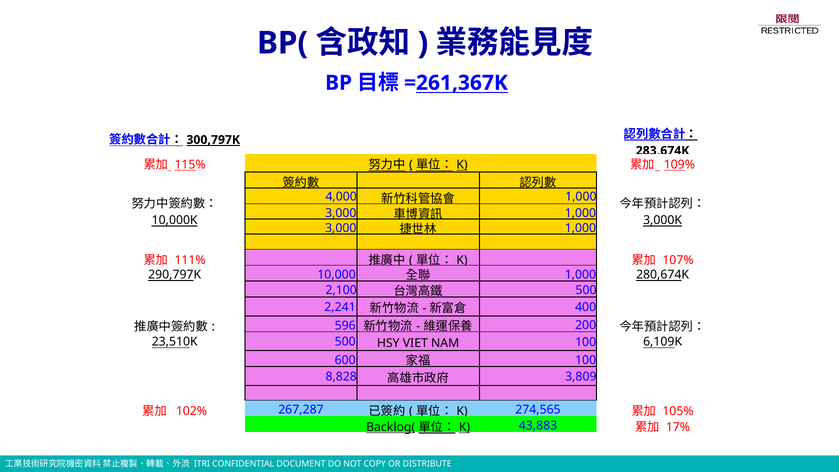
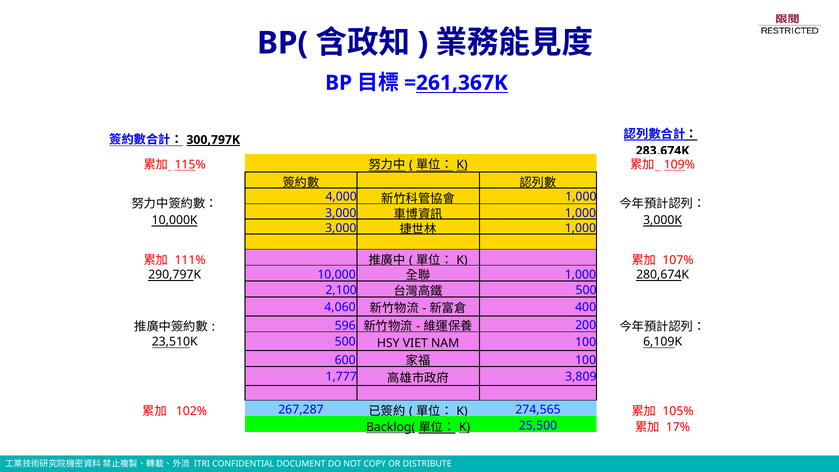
2,241: 2,241 -> 4,060 (340, 307)
8,828: 8,828 -> 1,777 (341, 377)
43,883: 43,883 -> 25,500 (538, 426)
